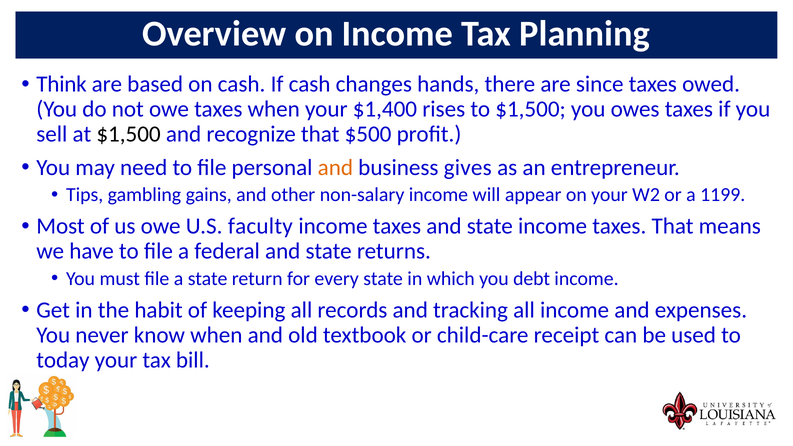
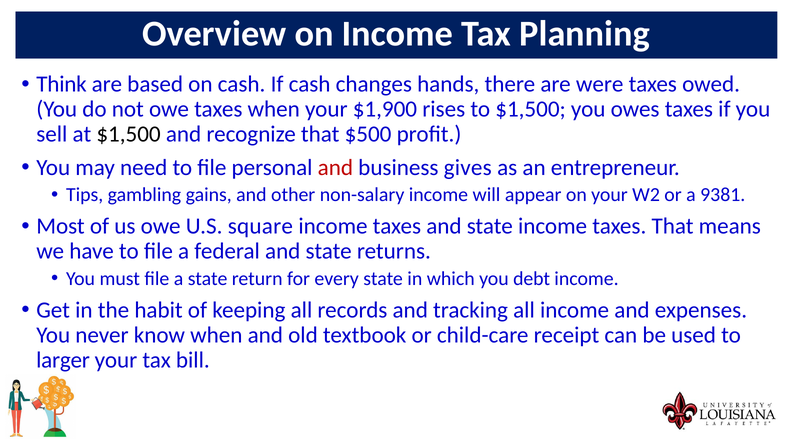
since: since -> were (600, 84)
$1,400: $1,400 -> $1,900 (385, 109)
and colour: orange -> red (335, 168)
1199: 1199 -> 9381 (723, 195)
faculty: faculty -> square (260, 226)
today: today -> larger (63, 360)
